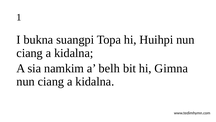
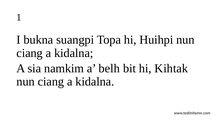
Gimna: Gimna -> Kihtak (171, 68)
